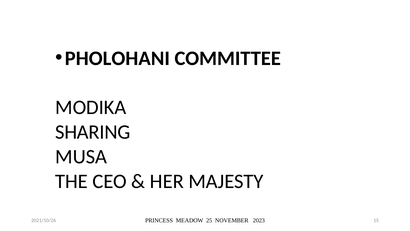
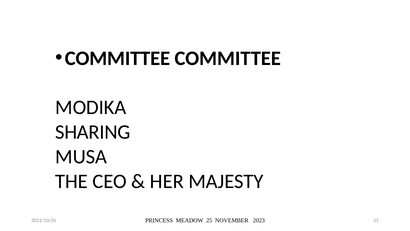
PHOLOHANI: PHOLOHANI -> COMMITTEE (117, 58)
